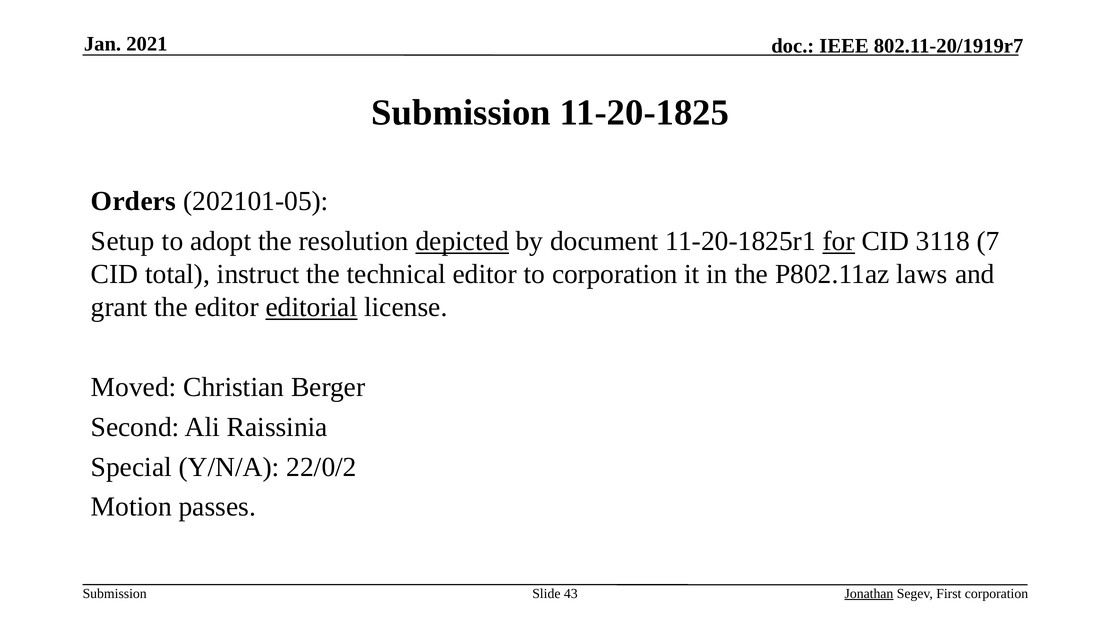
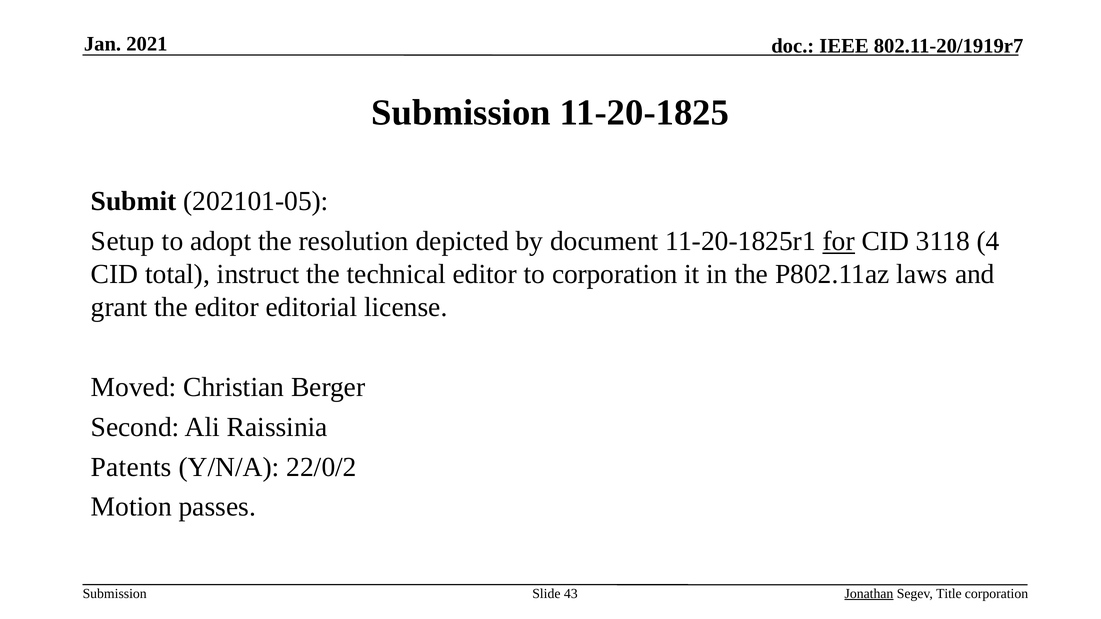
Orders: Orders -> Submit (134, 202)
depicted underline: present -> none (462, 241)
7: 7 -> 4 (988, 241)
editorial underline: present -> none (312, 307)
Special: Special -> Patents (131, 467)
First: First -> Title (949, 594)
